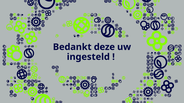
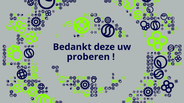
ingesteld: ingesteld -> proberen (88, 57)
